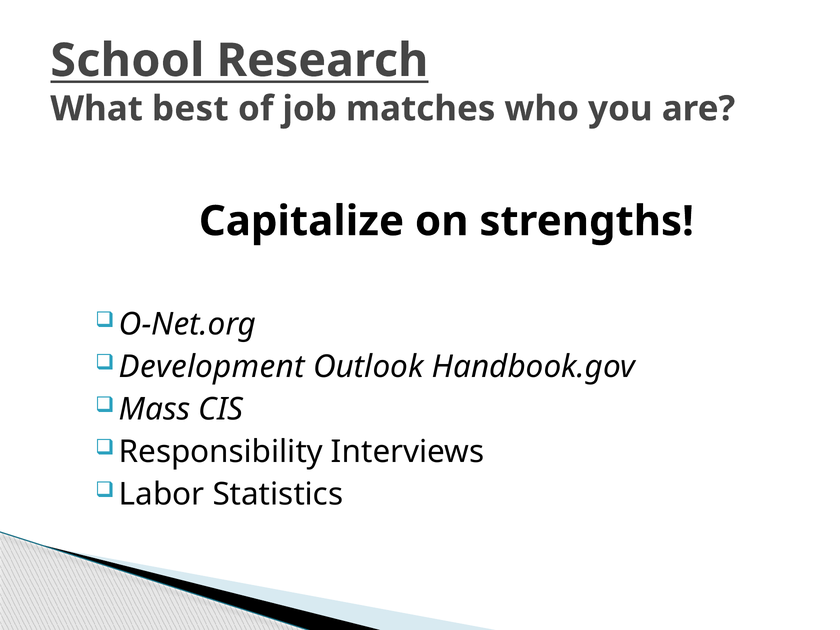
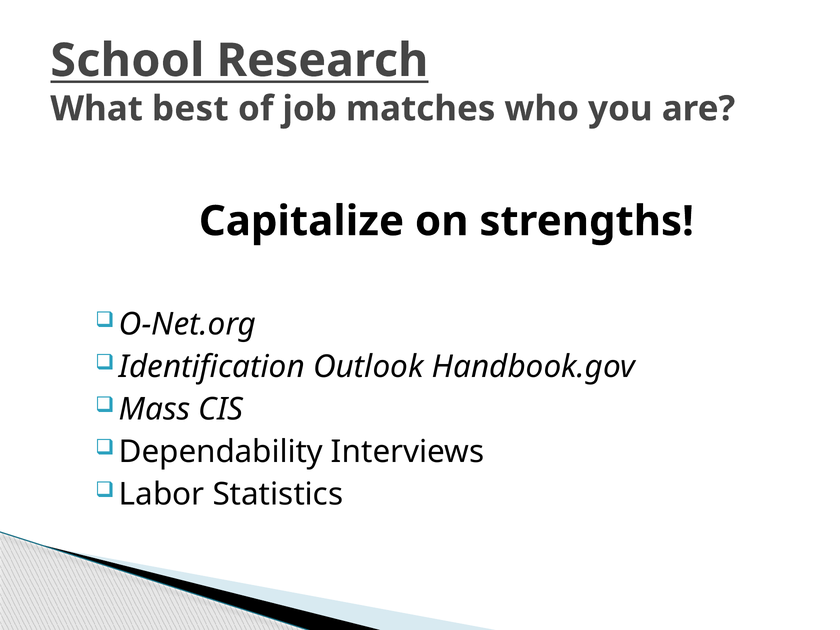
Development: Development -> Identification (212, 367)
Responsibility: Responsibility -> Dependability (221, 452)
